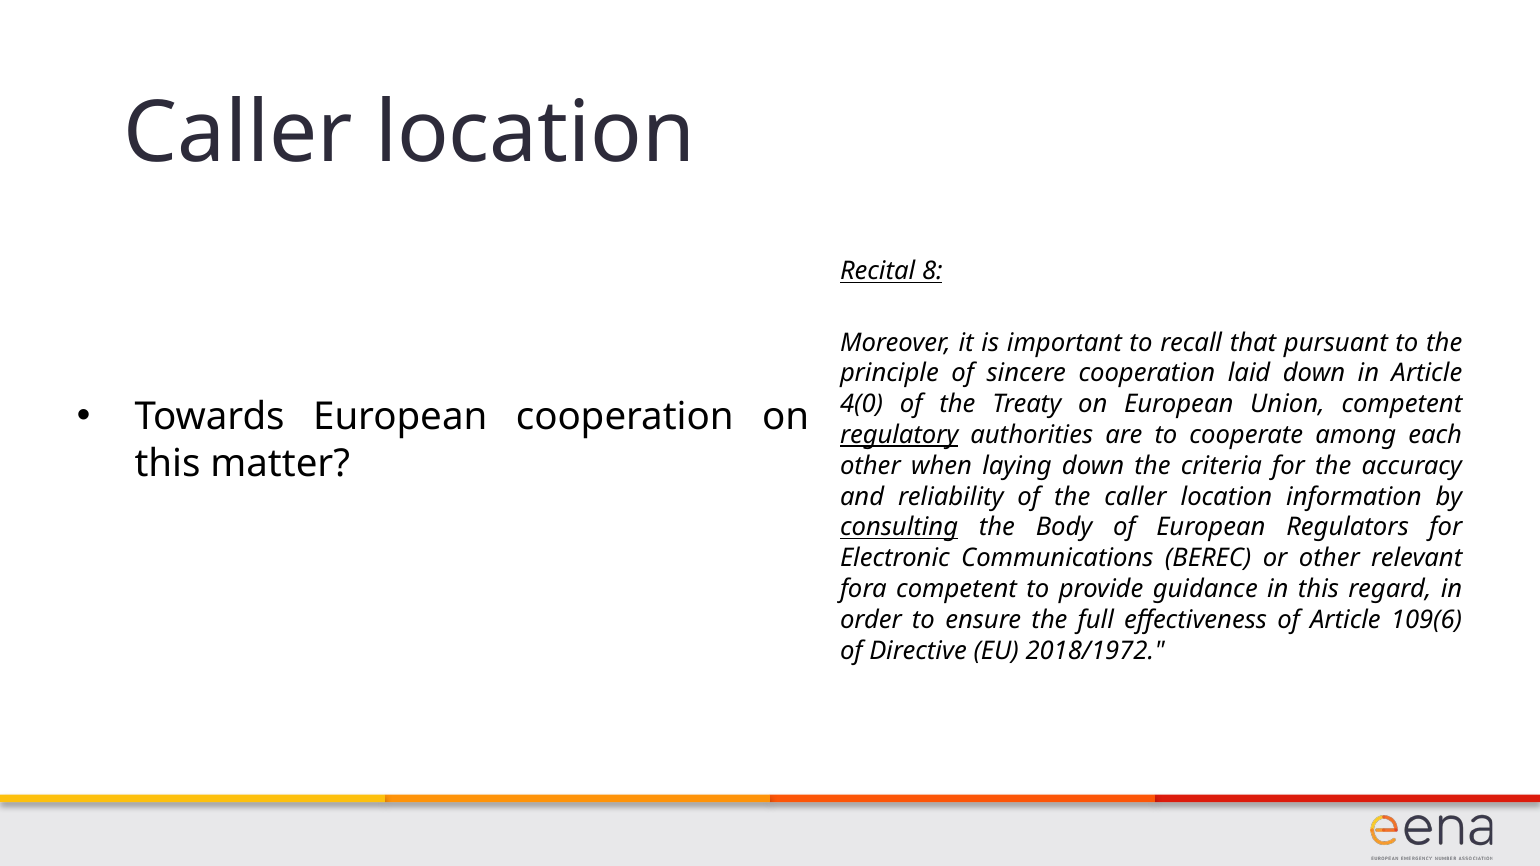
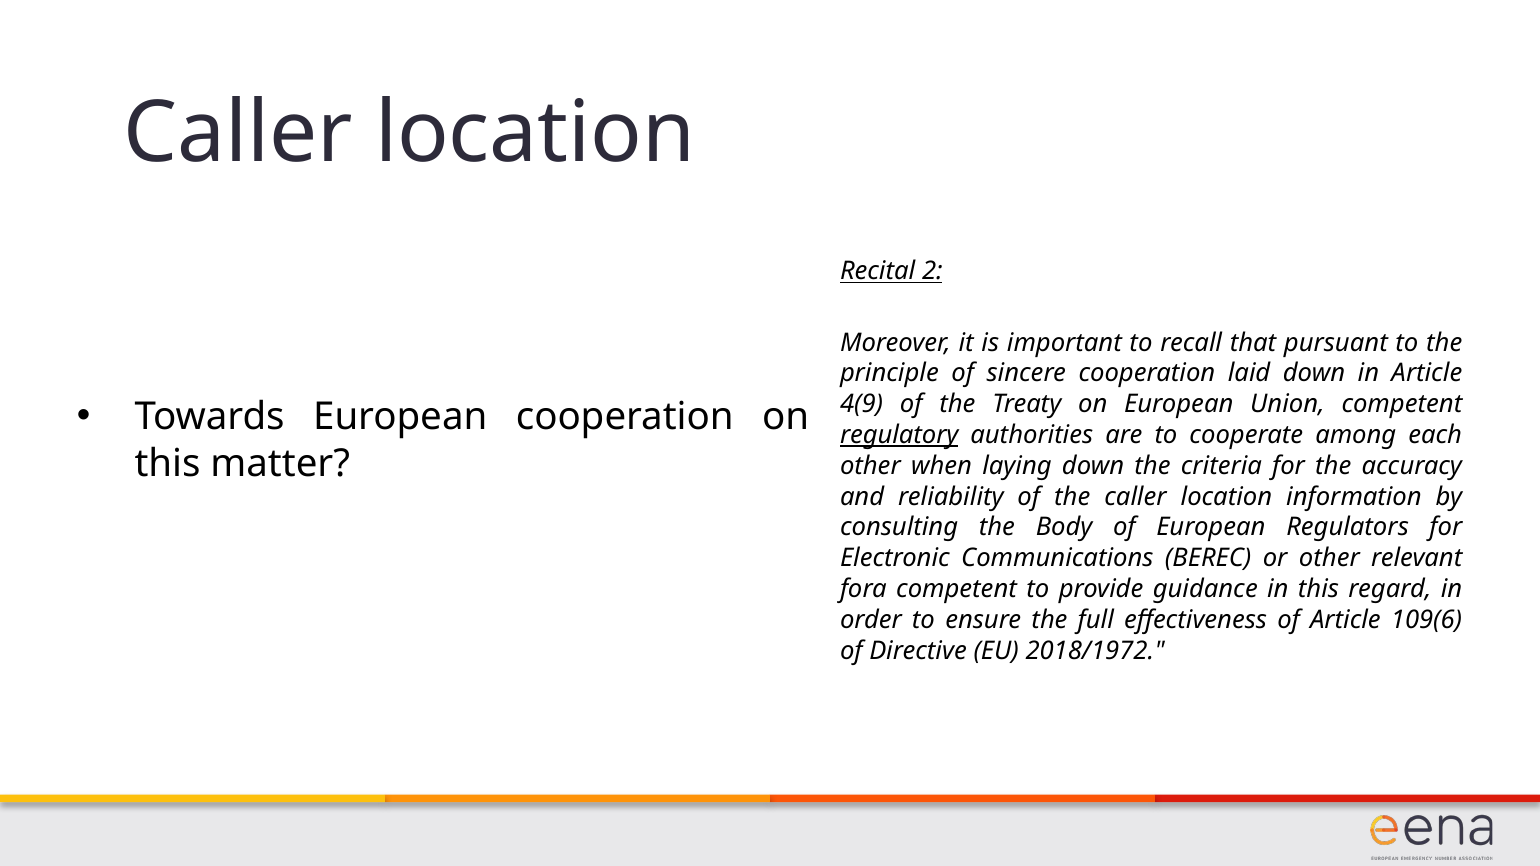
8: 8 -> 2 (932, 271)
4(0: 4(0 -> 4(9 (862, 404)
consulting underline: present -> none (899, 528)
